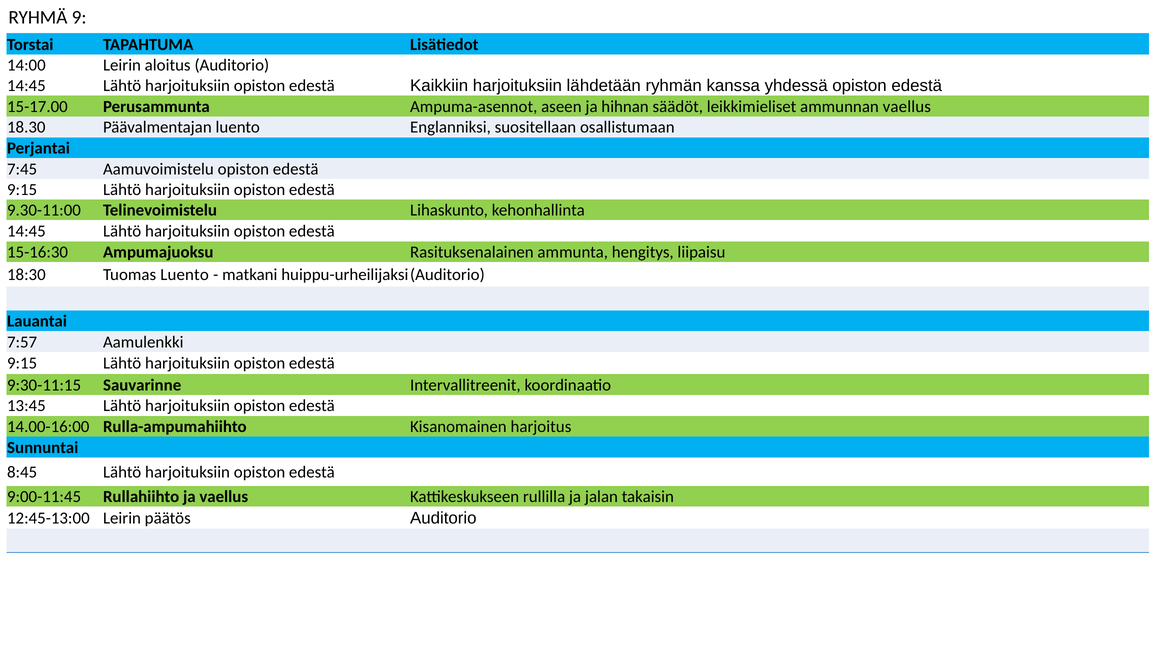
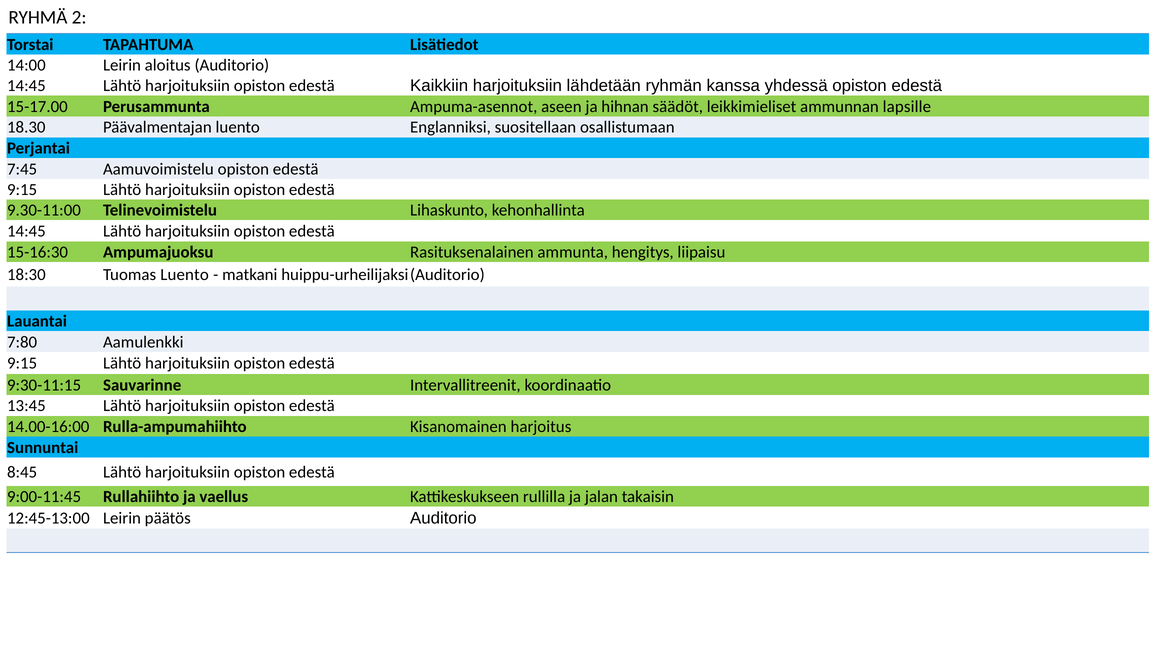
9: 9 -> 2 (79, 17)
ammunnan vaellus: vaellus -> lapsille (907, 107)
7:57: 7:57 -> 7:80 (22, 342)
